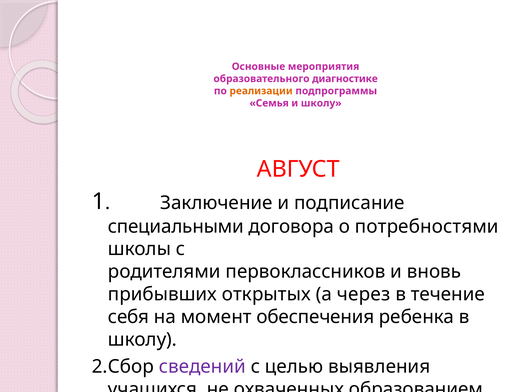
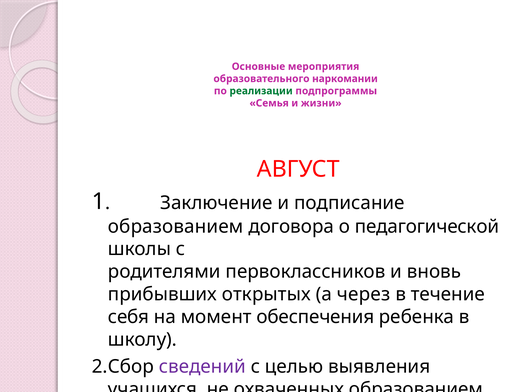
диагностике: диагностике -> наркомании (345, 79)
реализации colour: orange -> green (261, 91)
и школу: школу -> жизни (321, 103)
специальными: специальными -> образованием (176, 226)
потребностями: потребностями -> педагогической (427, 226)
